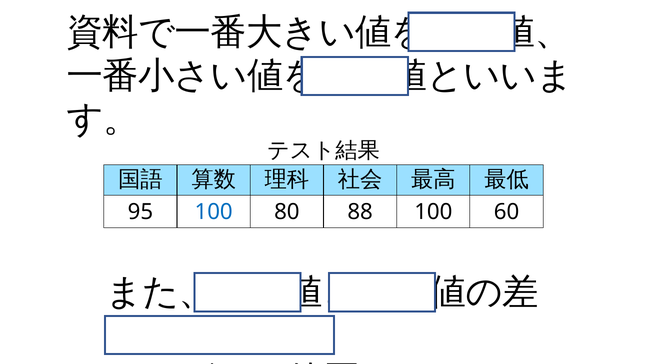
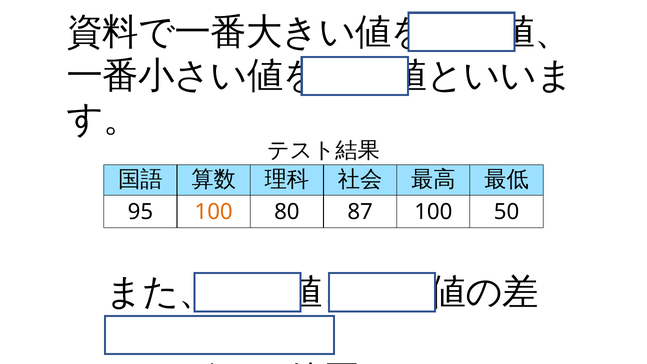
100 colour: blue -> orange (214, 212)
88: 88 -> 87 (360, 212)
60: 60 -> 50 (507, 212)
